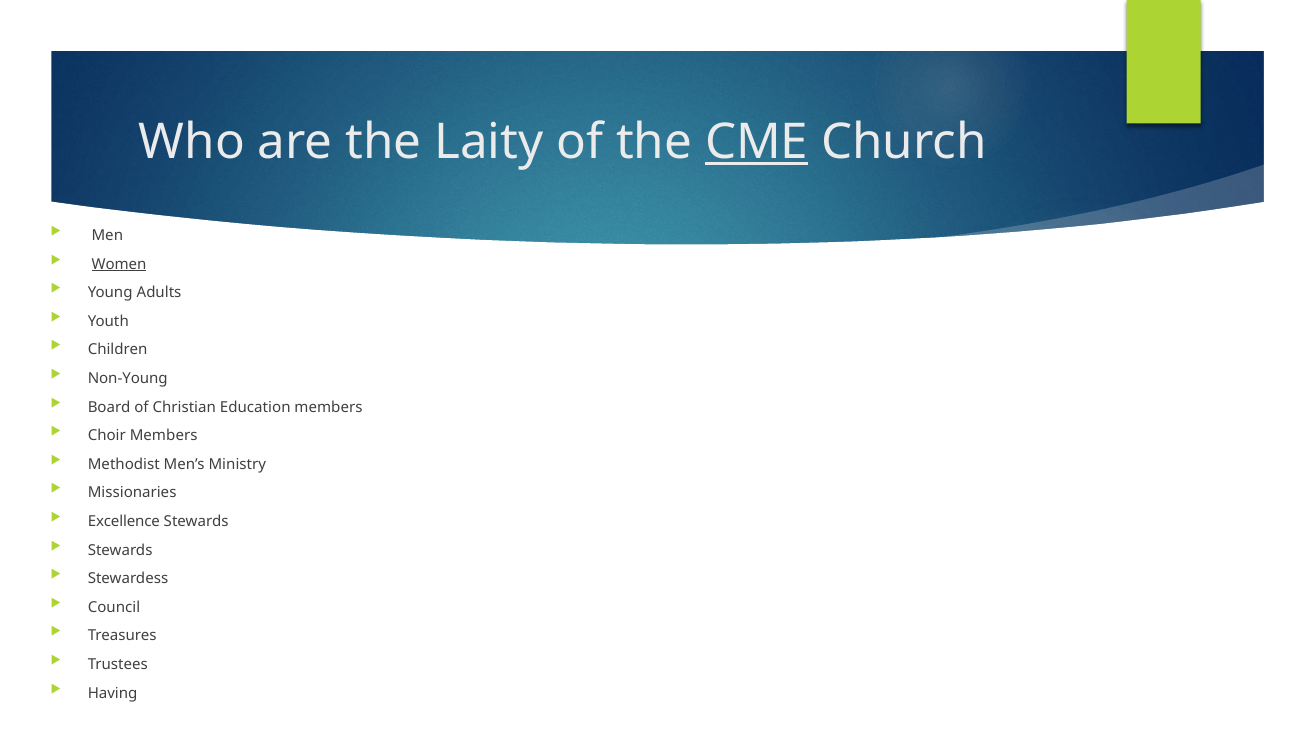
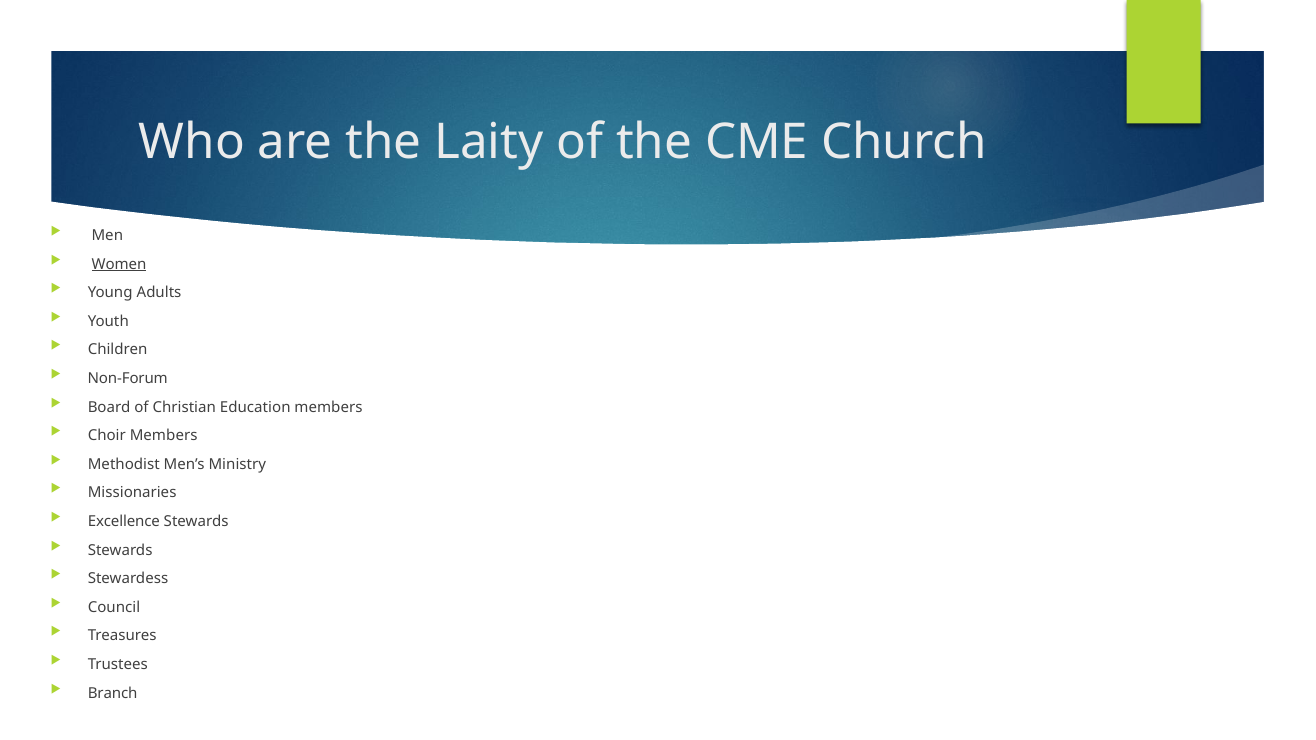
CME underline: present -> none (757, 143)
Non-Young: Non-Young -> Non-Forum (128, 379)
Having: Having -> Branch (113, 693)
